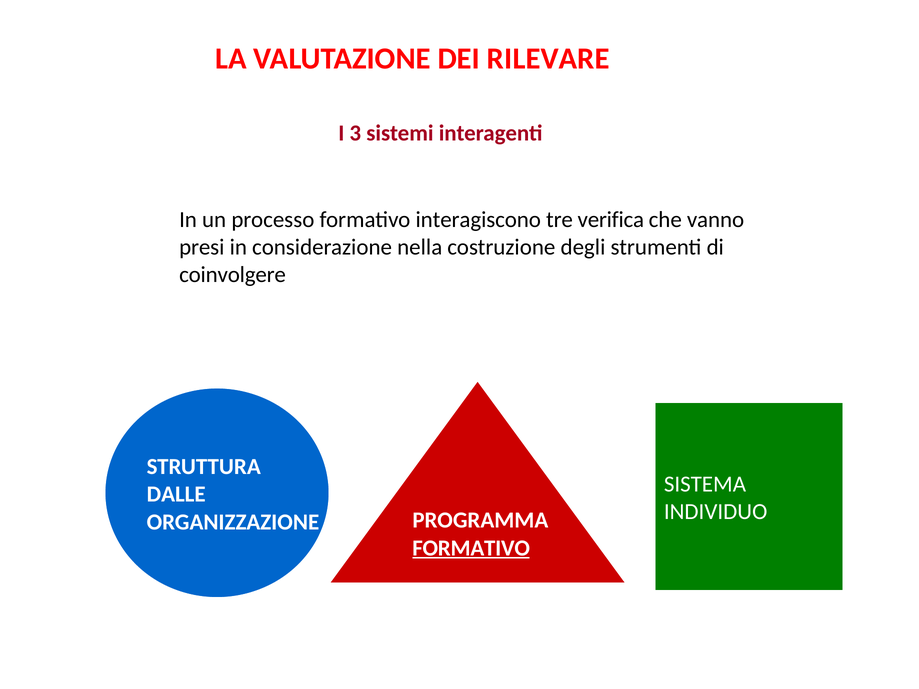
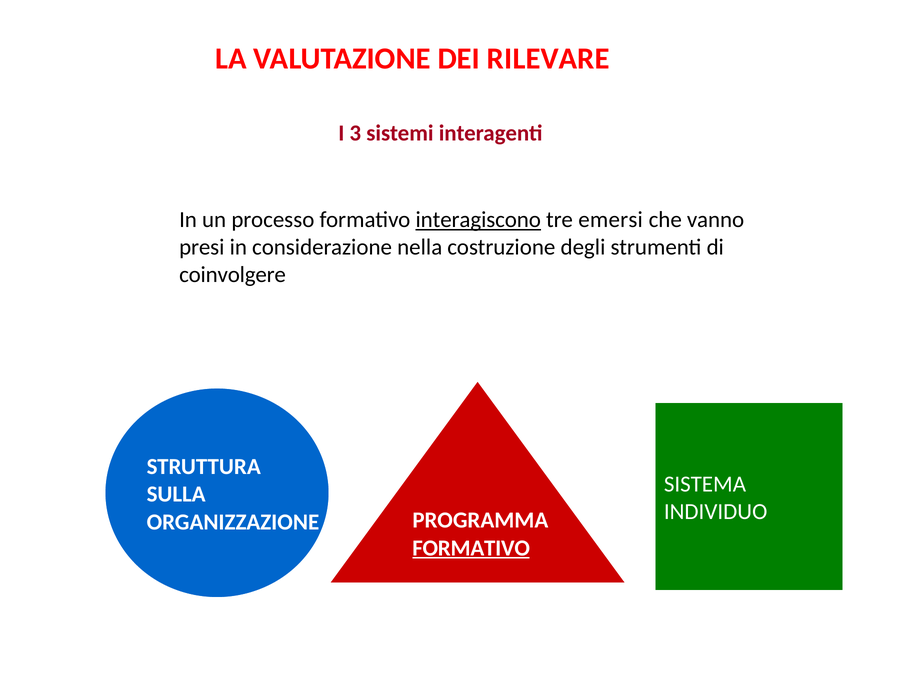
interagiscono underline: none -> present (478, 220)
verifica: verifica -> emersi (611, 220)
DALLE: DALLE -> SULLA (176, 495)
